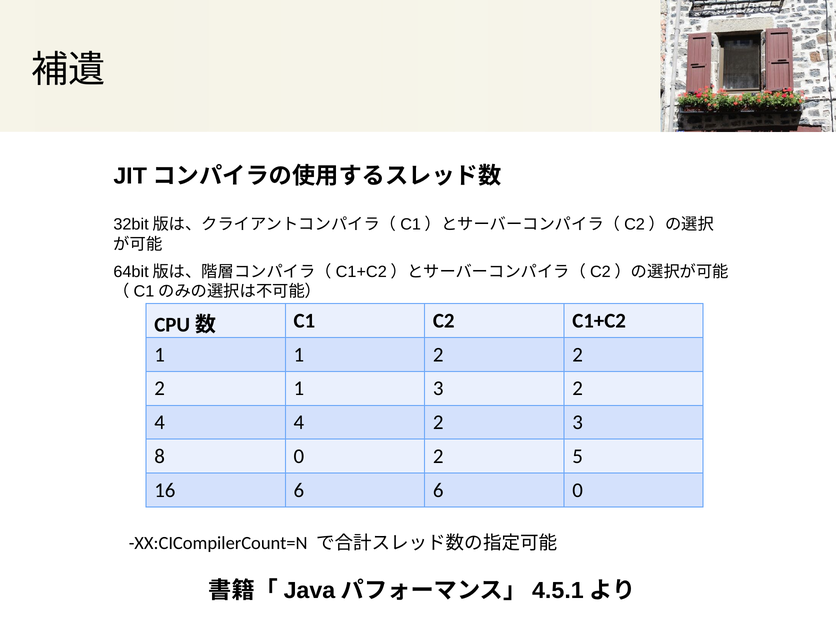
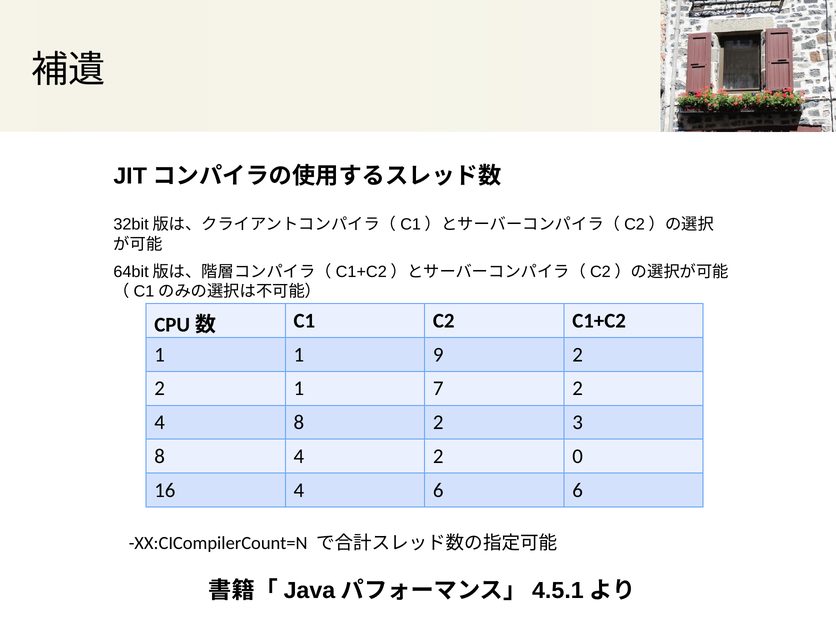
1 2: 2 -> 9 (438, 355)
1 3: 3 -> 7 (438, 389)
4 4: 4 -> 8 (299, 422)
8 0: 0 -> 4 (299, 456)
5: 5 -> 0 (578, 456)
16 6: 6 -> 4 (299, 490)
6 0: 0 -> 6 (578, 490)
